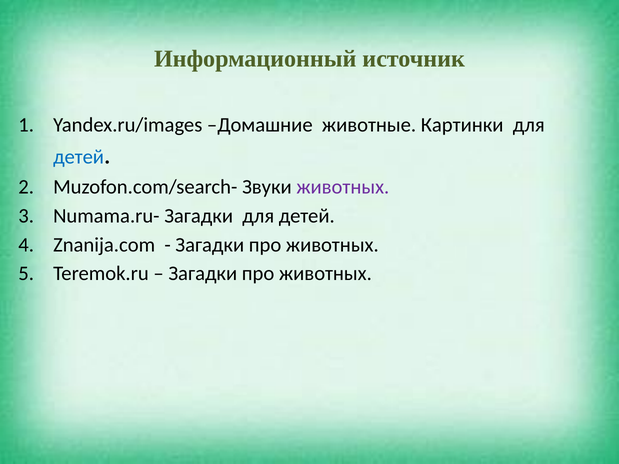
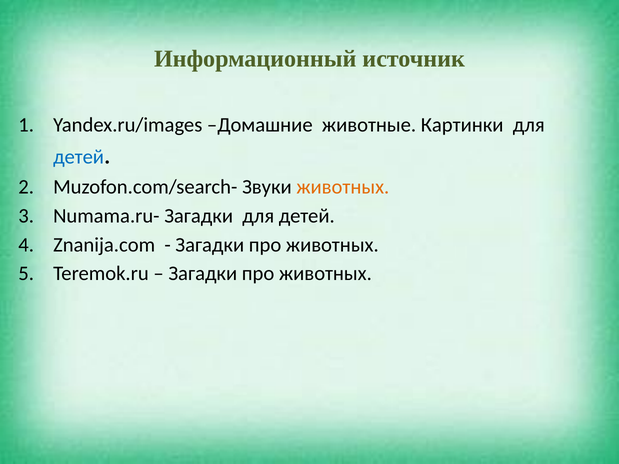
животных colour: purple -> orange (343, 187)
